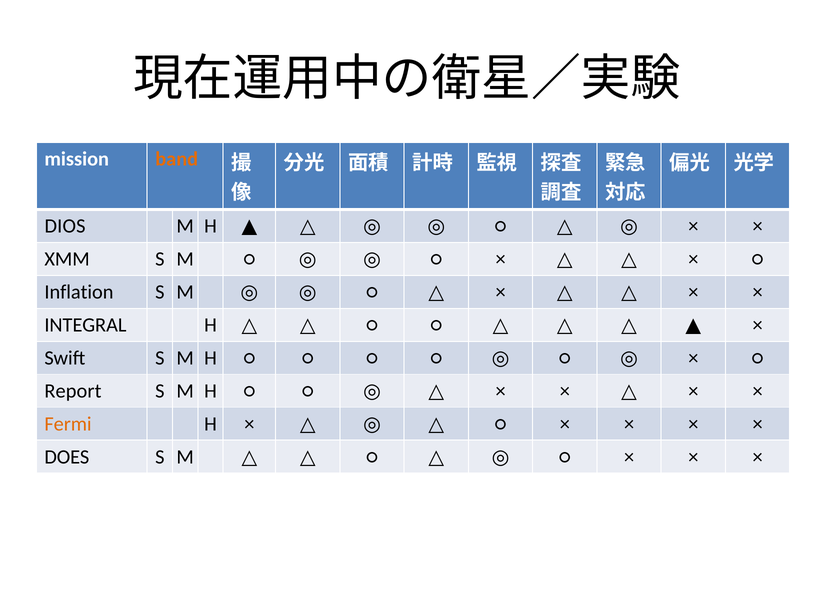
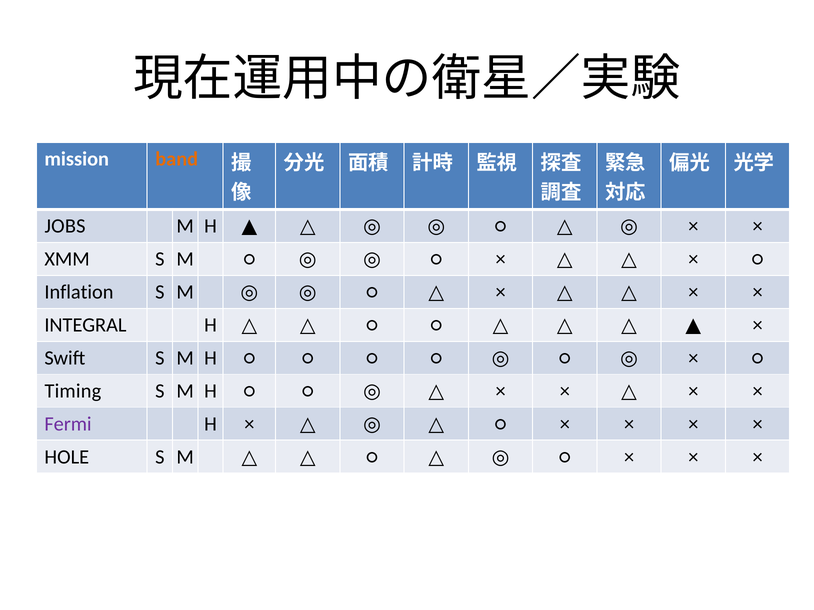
DIOS: DIOS -> JOBS (65, 226)
Report: Report -> Timing (73, 391)
Fermi colour: orange -> purple (68, 424)
DOES: DOES -> HOLE (67, 457)
